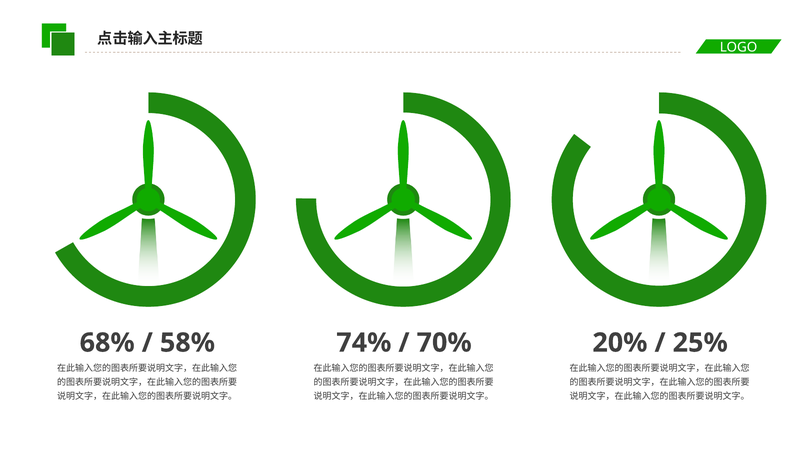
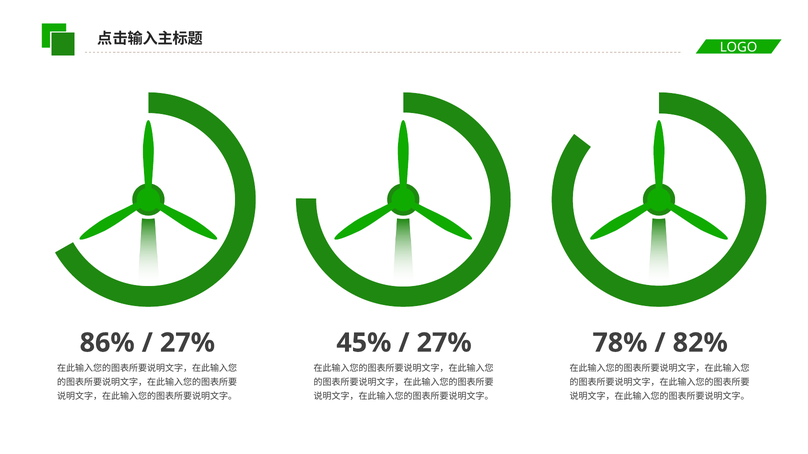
68%: 68% -> 86% (107, 343)
58%: 58% -> 27% (187, 343)
74%: 74% -> 45% (364, 343)
70%: 70% -> 27% (444, 343)
20%: 20% -> 78% (620, 343)
25%: 25% -> 82% (700, 343)
